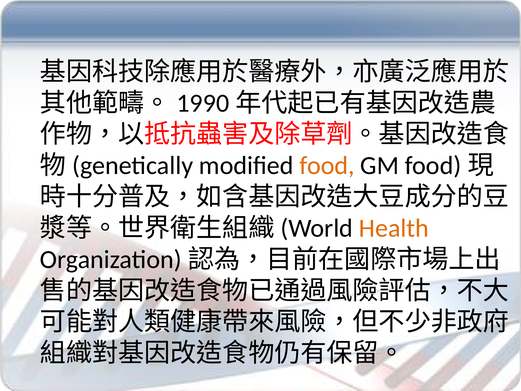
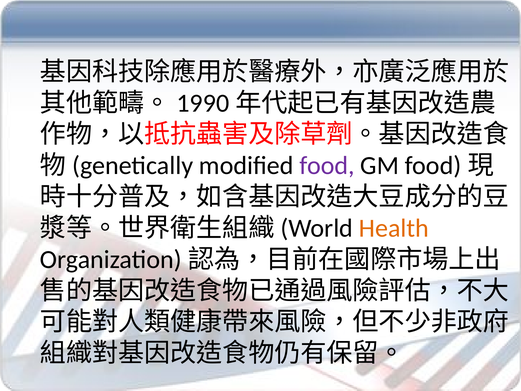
food colour: orange -> purple (327, 166)
